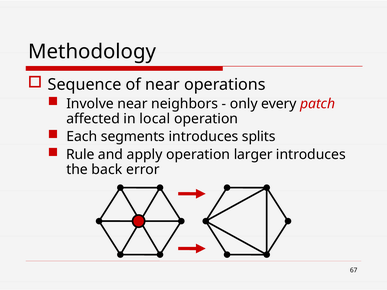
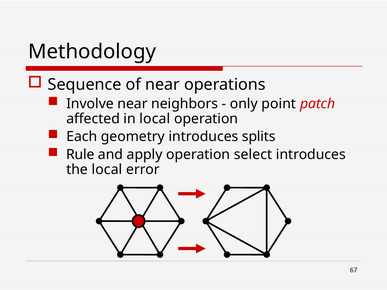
every: every -> point (279, 104)
segments: segments -> geometry (133, 137)
larger: larger -> select (253, 155)
the back: back -> local (107, 170)
